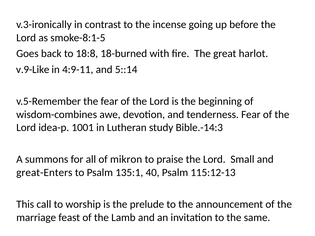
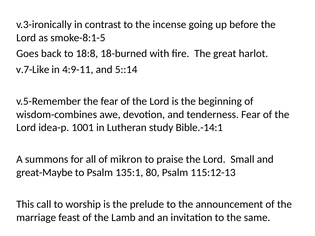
v.9-Like: v.9-Like -> v.7-Like (33, 70)
Bible.-14:3: Bible.-14:3 -> Bible.-14:1 (199, 128)
great-Enters: great-Enters -> great-Maybe (44, 173)
40: 40 -> 80 (153, 173)
